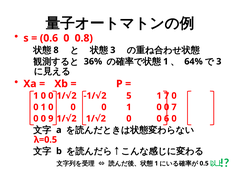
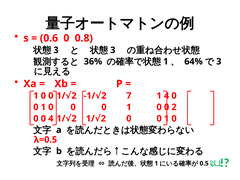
8: 8 -> 3 (56, 50)
5: 5 -> 7 (129, 96)
1 7: 7 -> 4 (167, 96)
0 7: 7 -> 2 (174, 107)
6: 6 -> 1 (167, 119)
0 9: 9 -> 4 (51, 119)
